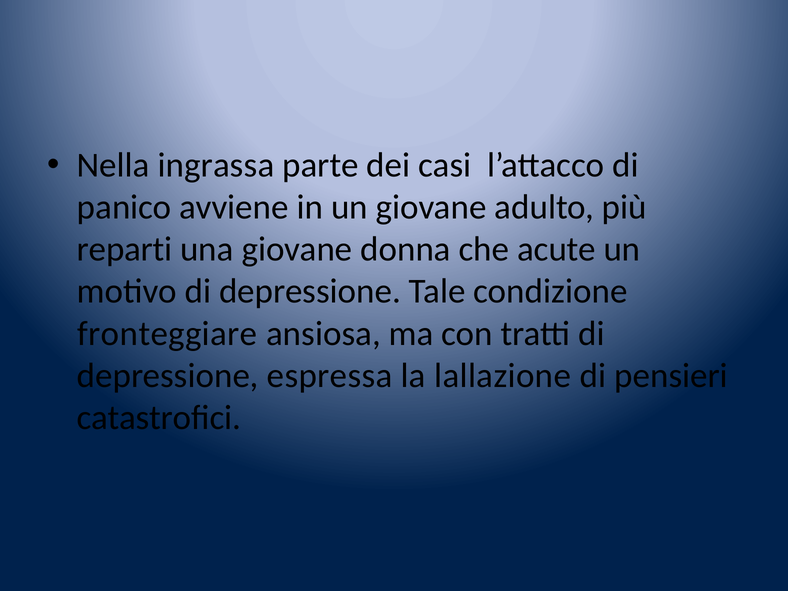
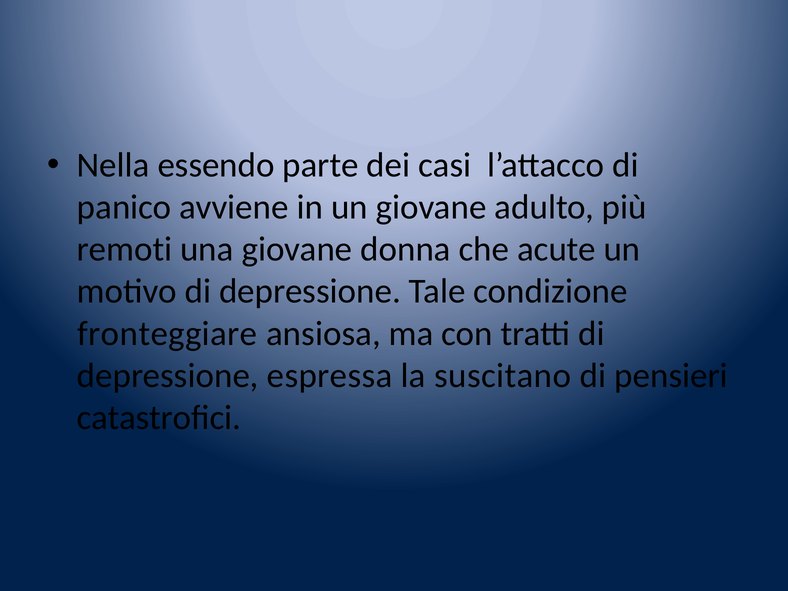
ingrassa: ingrassa -> essendo (216, 165)
reparti: reparti -> remoti (125, 249)
lallazione: lallazione -> suscitano (503, 375)
